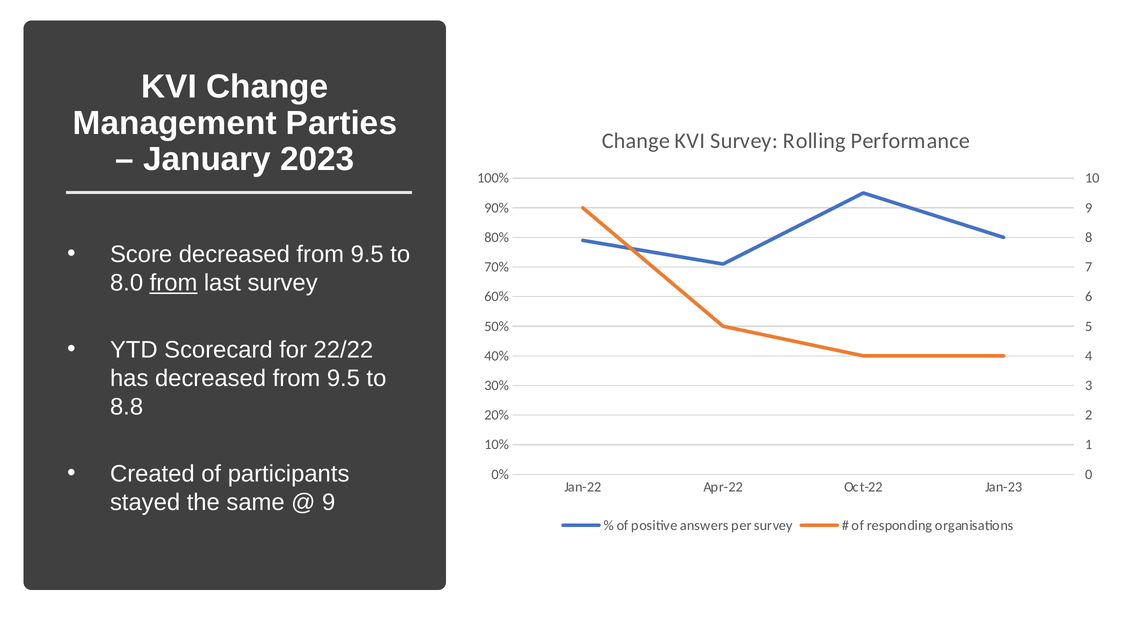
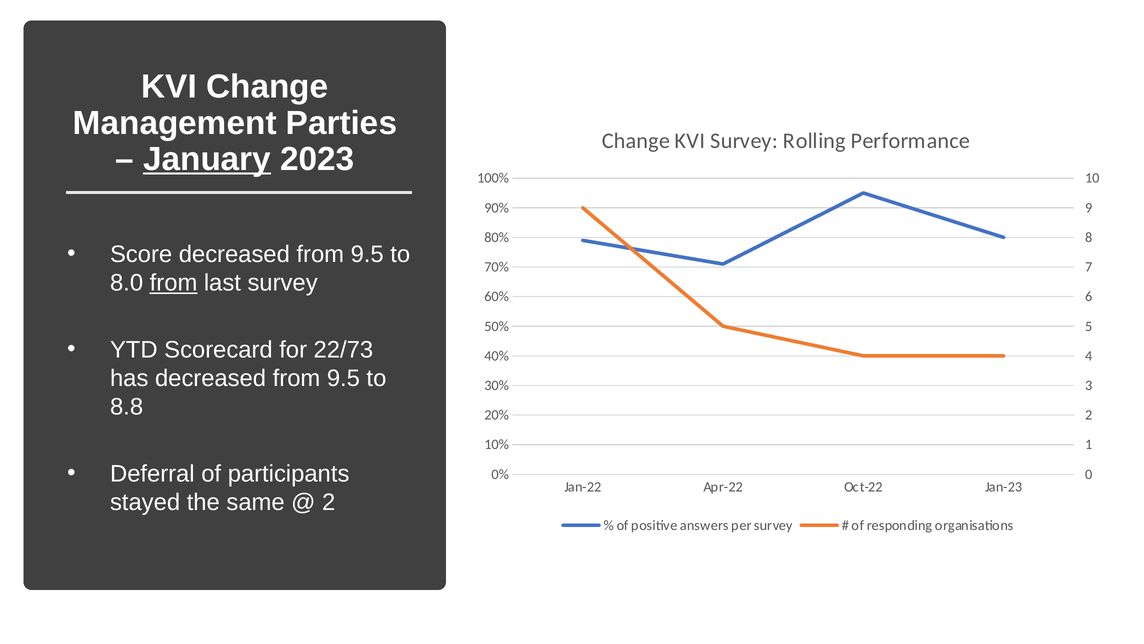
January underline: none -> present (207, 159)
22/22: 22/22 -> 22/73 (343, 349)
Created: Created -> Deferral (152, 473)
9: 9 -> 2 (329, 502)
